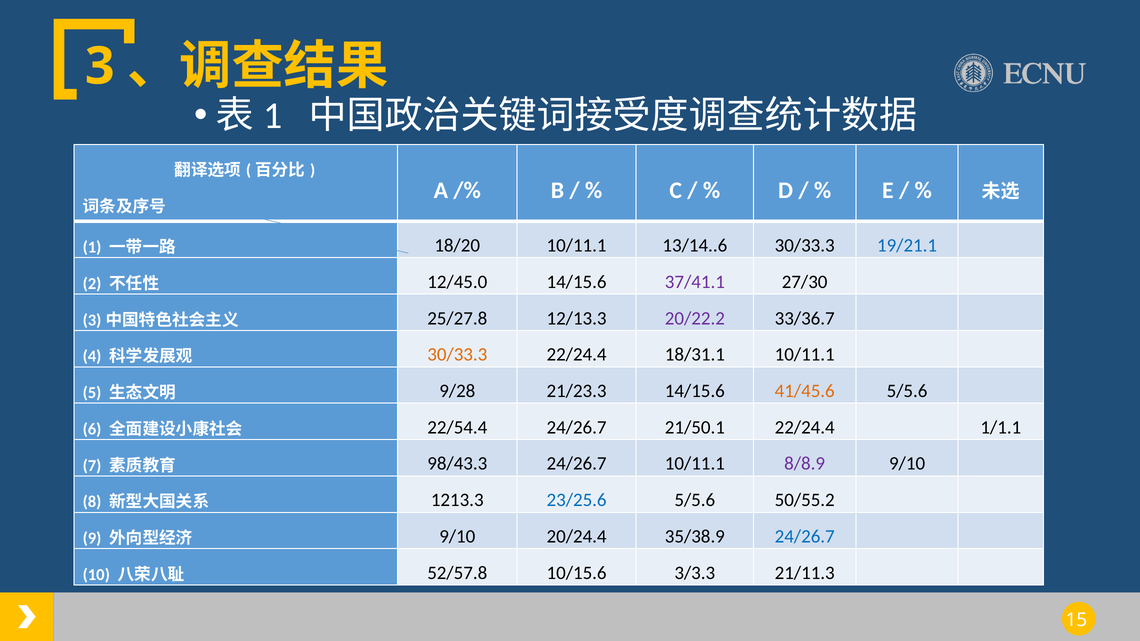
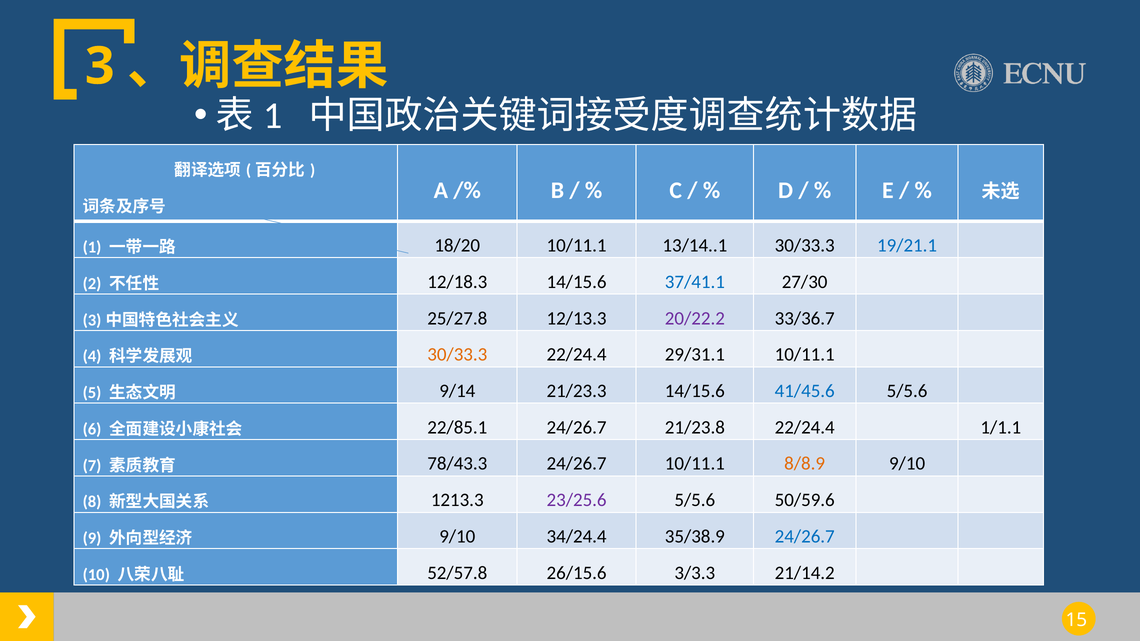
13/14..6: 13/14..6 -> 13/14..1 (695, 246)
12/45.0: 12/45.0 -> 12/18.3 (457, 282)
37/41.1 colour: purple -> blue (695, 282)
18/31.1: 18/31.1 -> 29/31.1 (695, 355)
9/28: 9/28 -> 9/14 (457, 391)
41/45.6 colour: orange -> blue (805, 391)
22/54.4: 22/54.4 -> 22/85.1 (457, 428)
21/50.1: 21/50.1 -> 21/23.8 (695, 428)
98/43.3: 98/43.3 -> 78/43.3 (457, 464)
8/8.9 colour: purple -> orange (805, 464)
23/25.6 colour: blue -> purple (577, 500)
50/55.2: 50/55.2 -> 50/59.6 (805, 500)
20/24.4: 20/24.4 -> 34/24.4 (577, 537)
10/15.6: 10/15.6 -> 26/15.6 (577, 573)
21/11.3: 21/11.3 -> 21/14.2 (805, 573)
